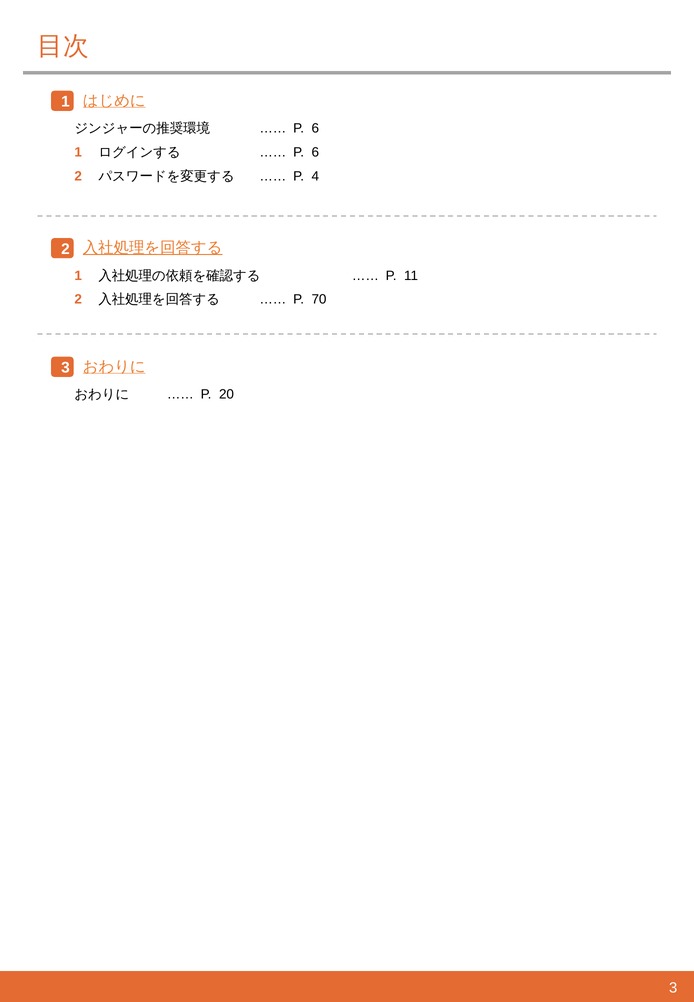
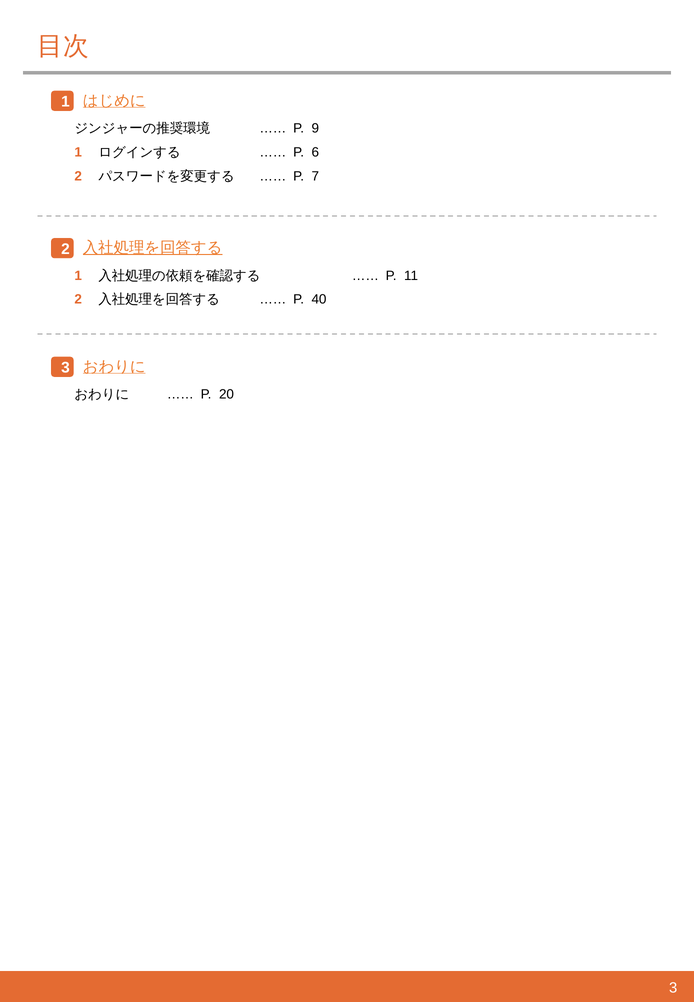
6: 6 -> 9 (315, 128)
4: 4 -> 7 (315, 176)
70: 70 -> 40 (319, 300)
